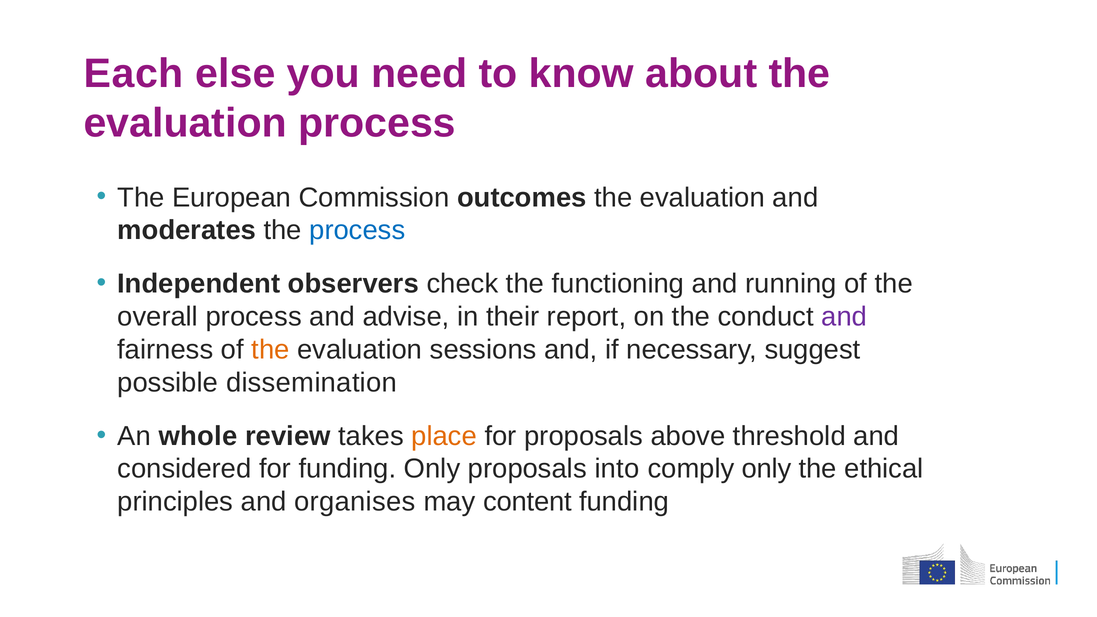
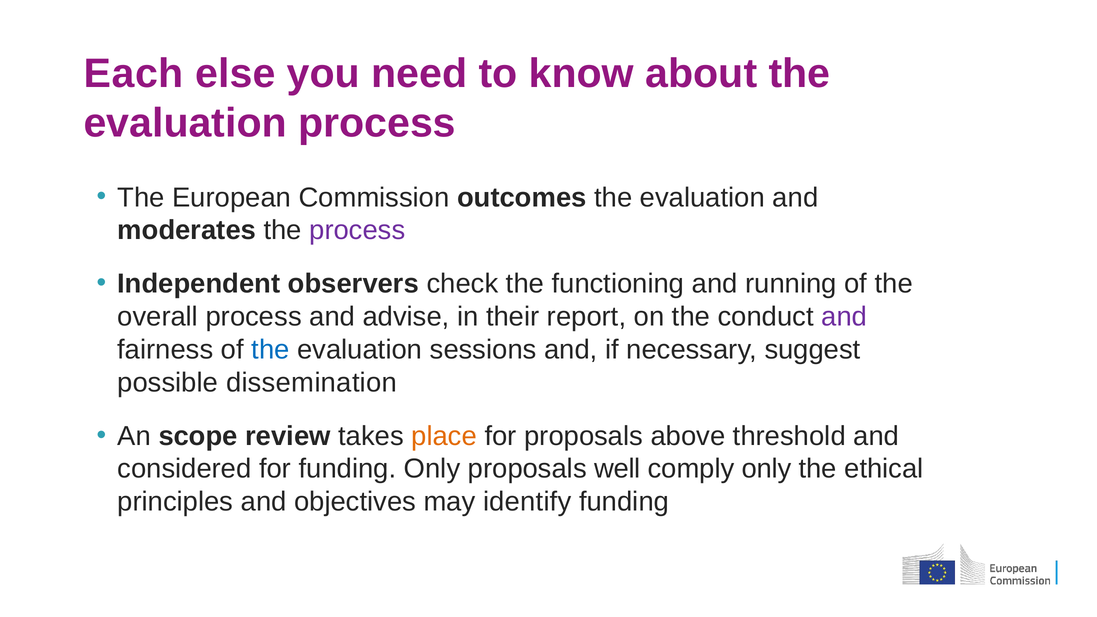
process colour: blue -> purple (357, 230)
the colour: orange -> blue (270, 350)
whole: whole -> scope (198, 436)
into: into -> well (617, 469)
organises: organises -> objectives (355, 502)
content: content -> identify (527, 502)
